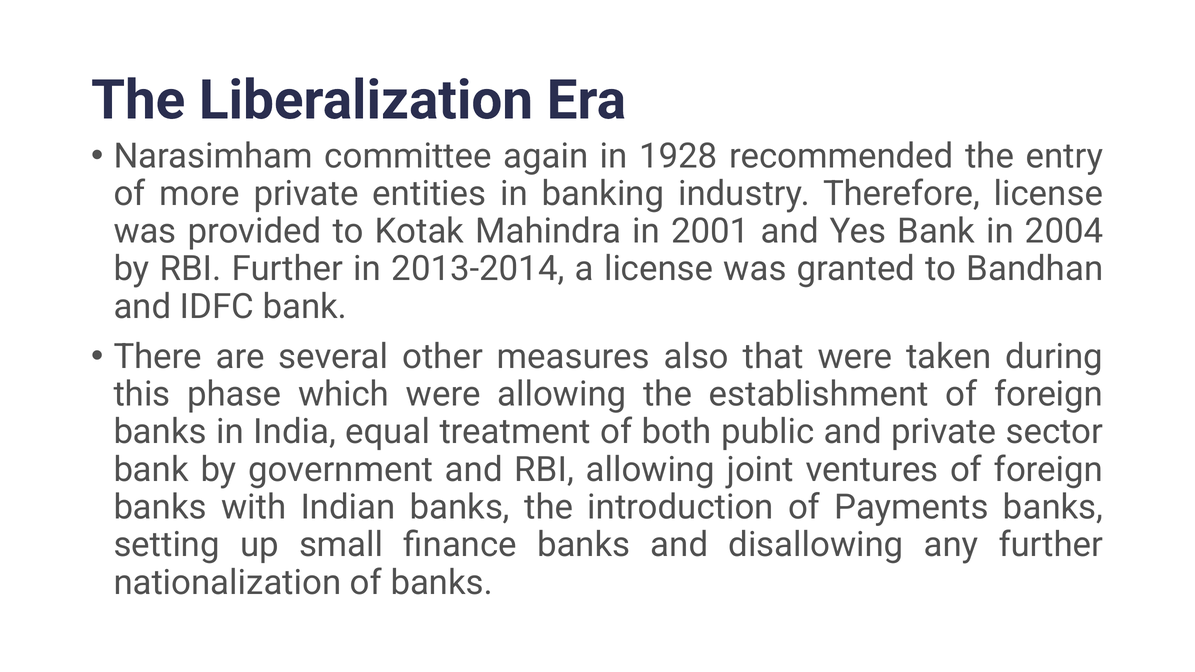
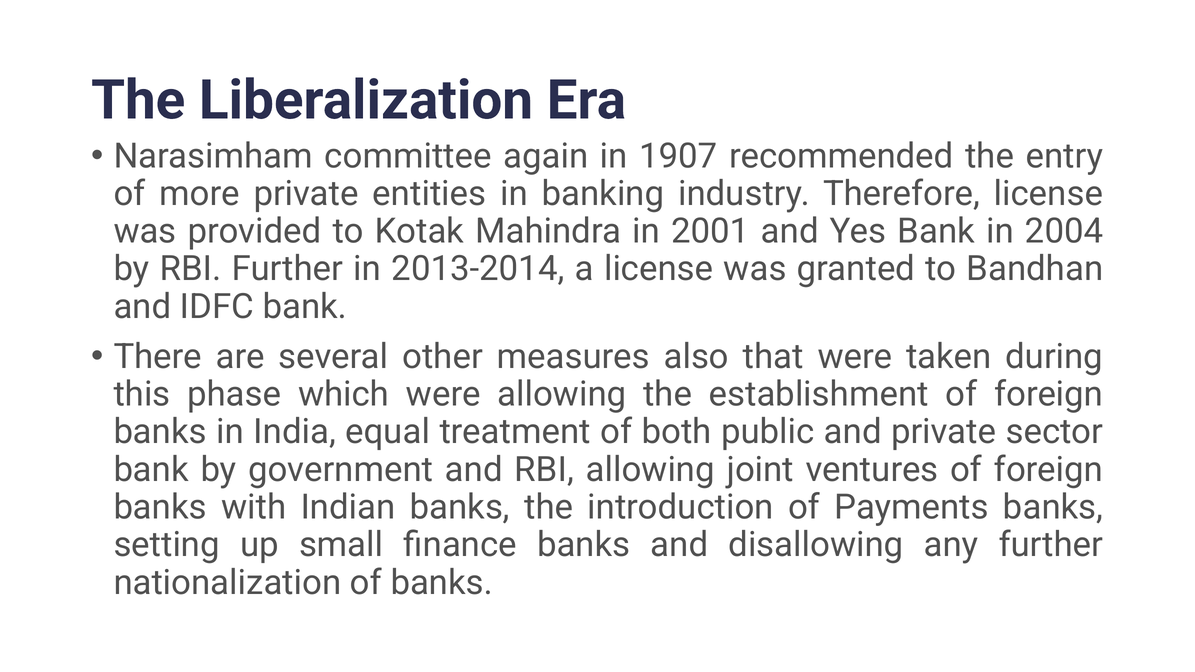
1928: 1928 -> 1907 (678, 156)
